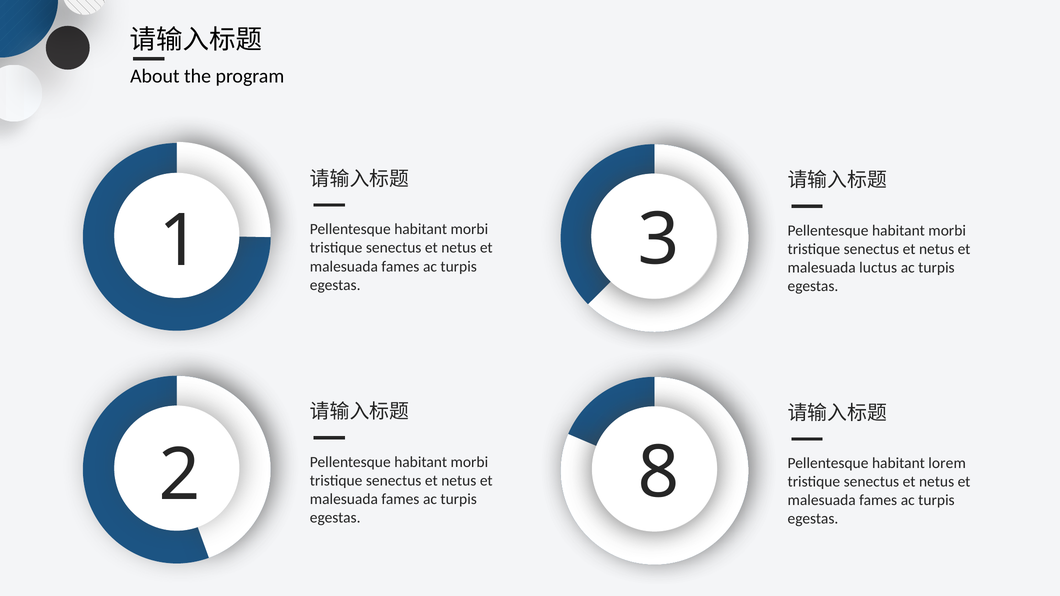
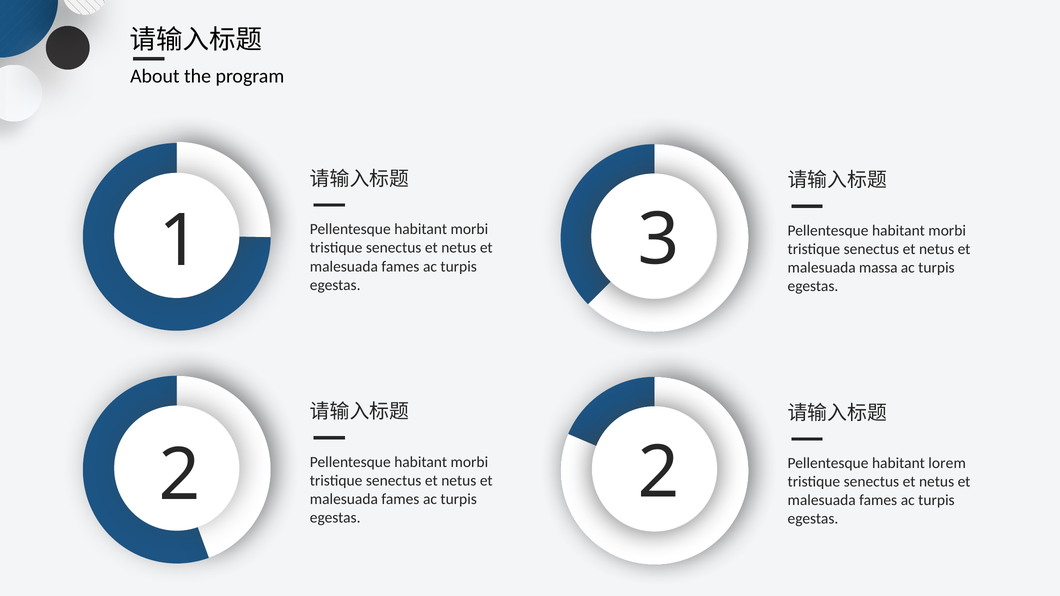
luctus: luctus -> massa (878, 268)
2 8: 8 -> 2 (659, 473)
